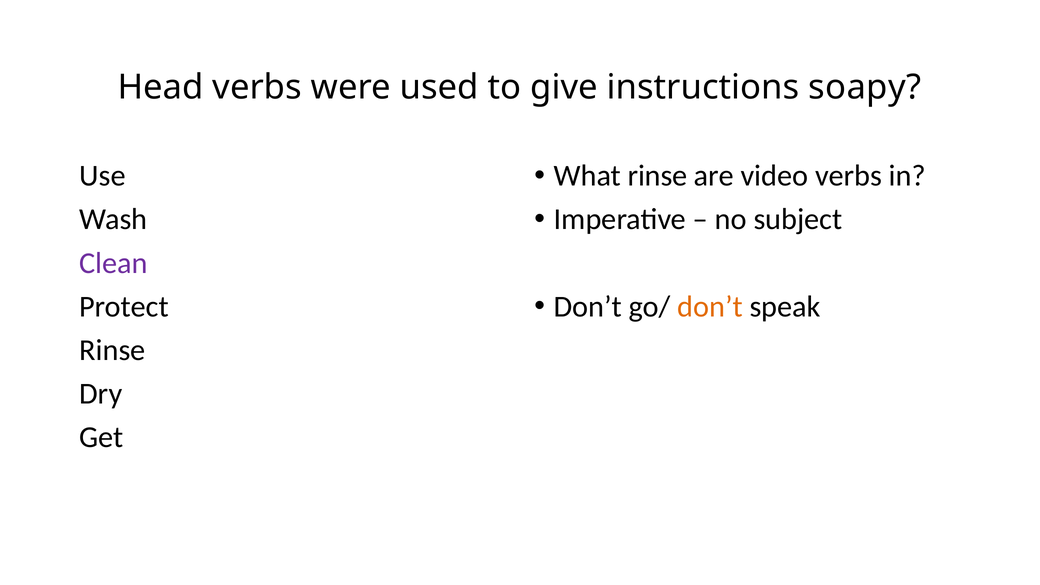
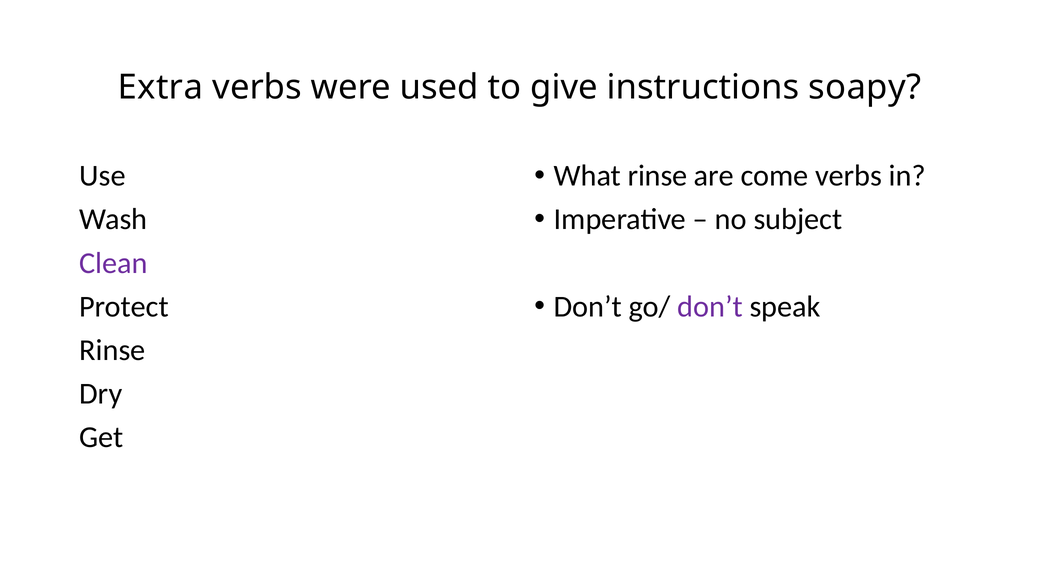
Head: Head -> Extra (160, 87)
video: video -> come (775, 176)
don’t colour: orange -> purple (710, 307)
